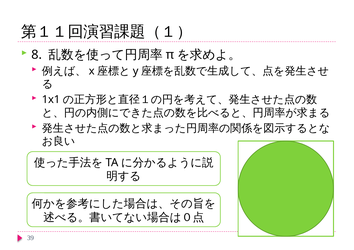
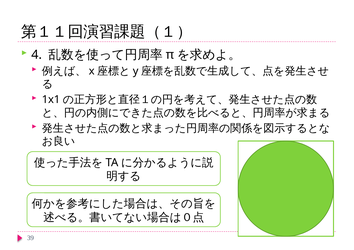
8: 8 -> 4 (37, 55)
